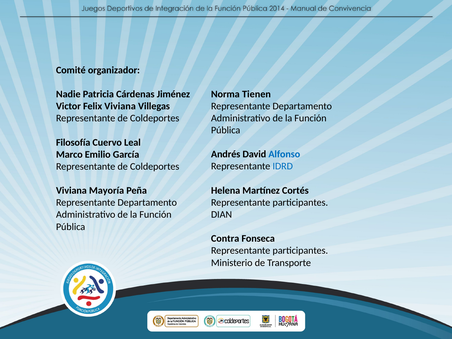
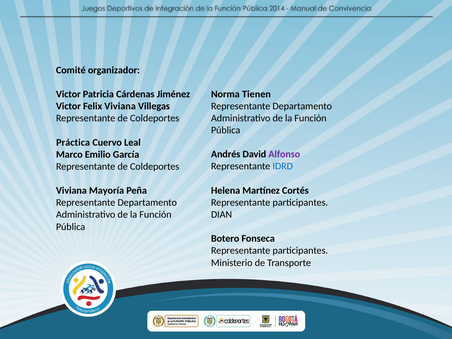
Nadie: Nadie -> Victor (68, 94)
Filosofía: Filosofía -> Práctica (73, 142)
Alfonso colour: blue -> purple (284, 154)
Contra: Contra -> Botero (225, 239)
